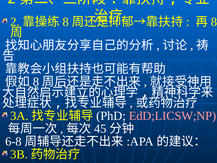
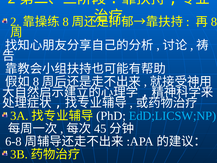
EdD;LICSW;NP colour: pink -> light blue (173, 116)
